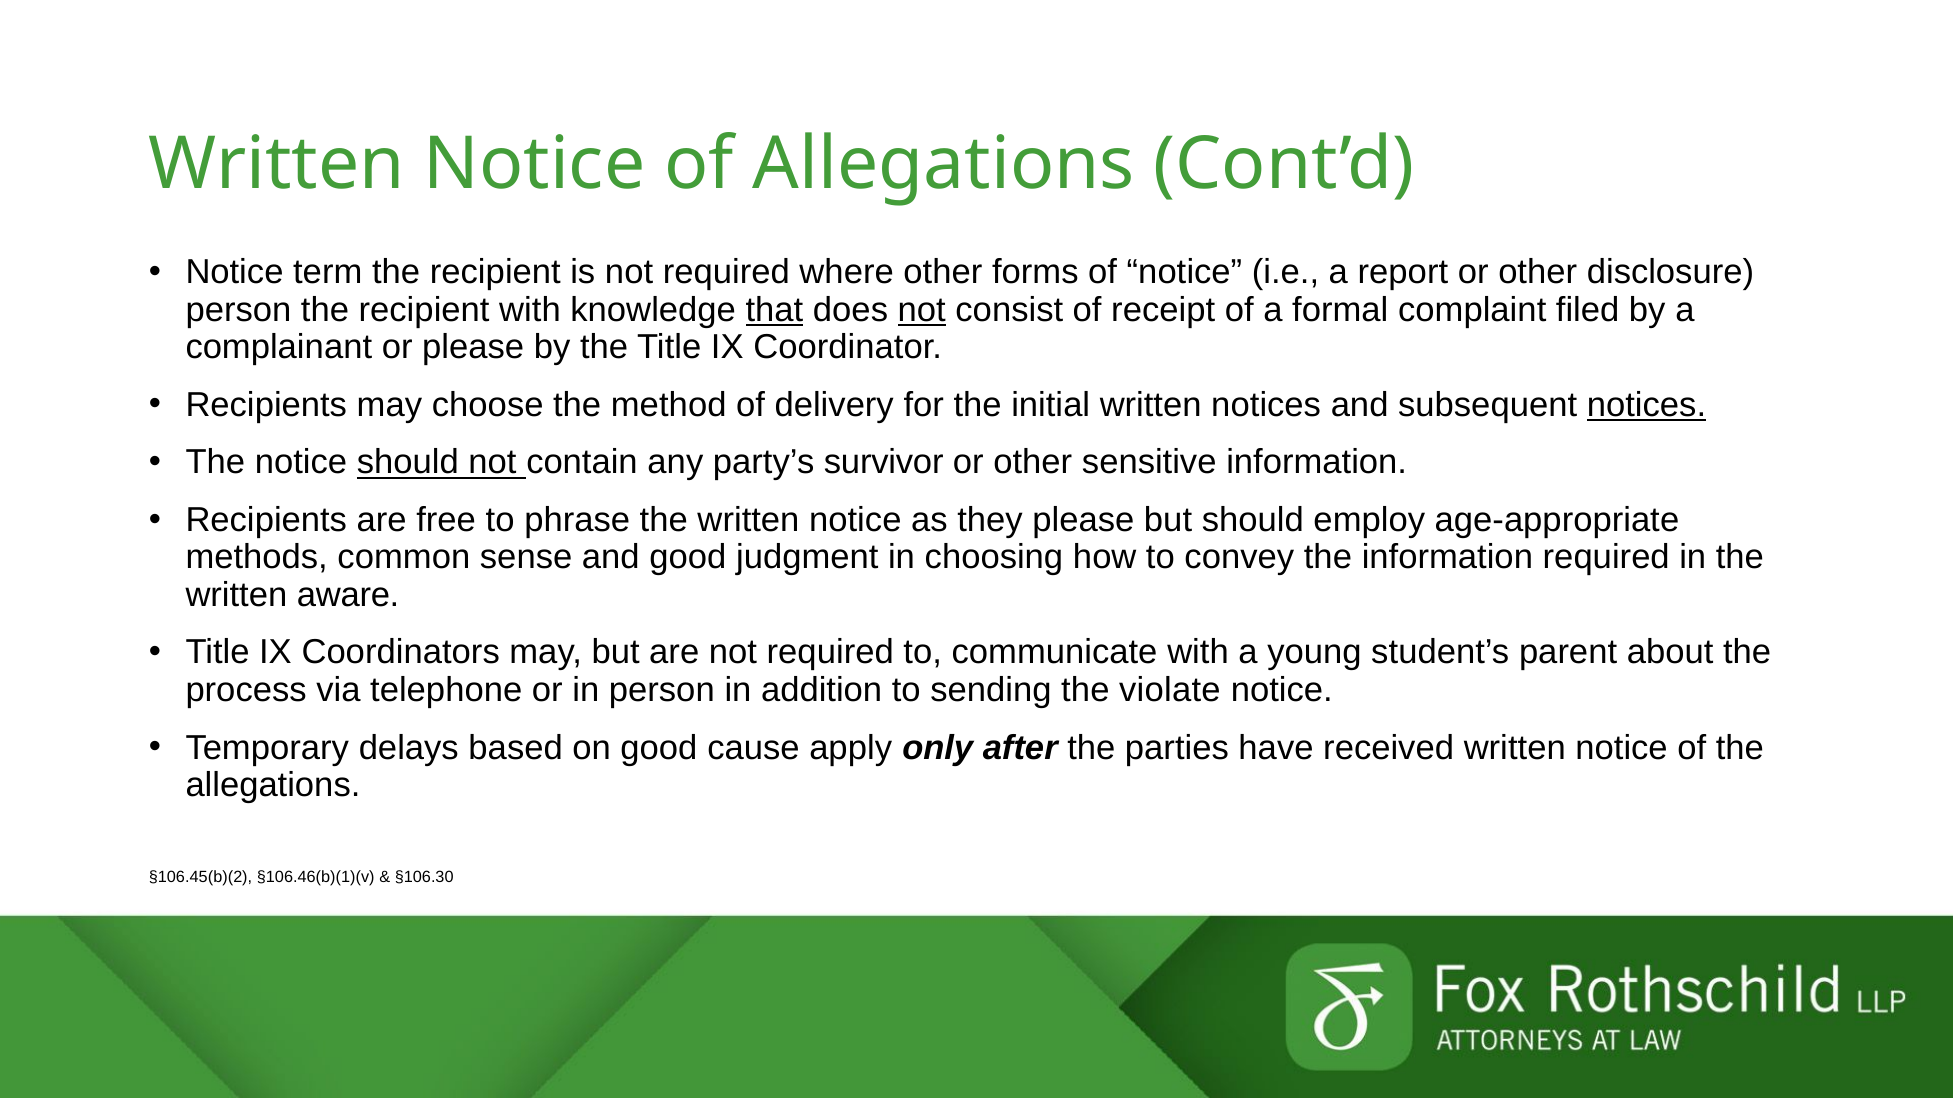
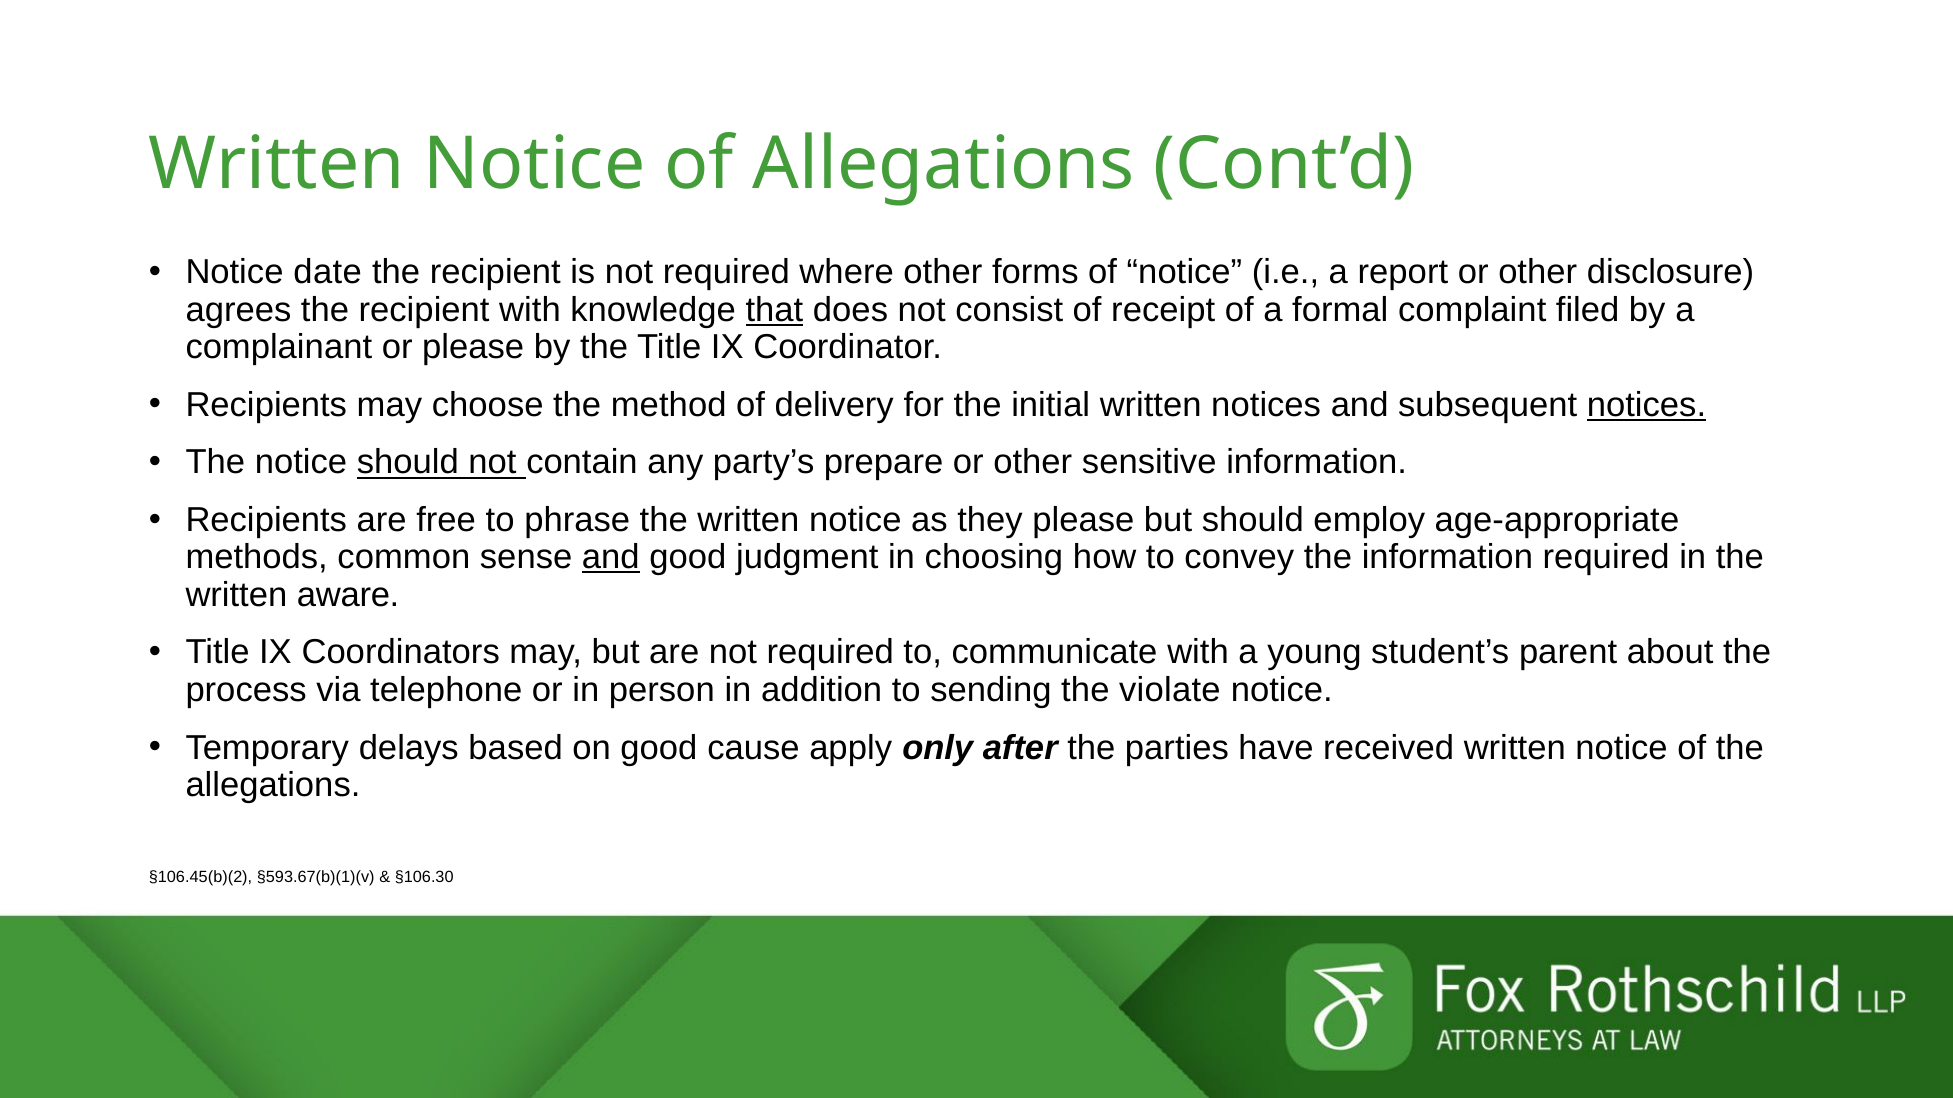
term: term -> date (328, 273)
person: person -> agrees (238, 310)
not underline: present -> none (922, 310)
survivor: survivor -> prepare (884, 463)
and underline: none -> present (611, 558)
§106.46(b)(1)(v: §106.46(b)(1)(v -> §593.67(b)(1)(v (316, 878)
